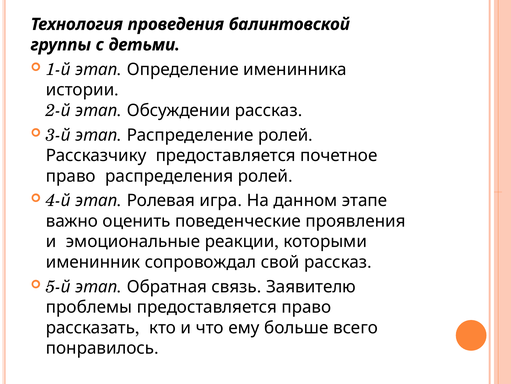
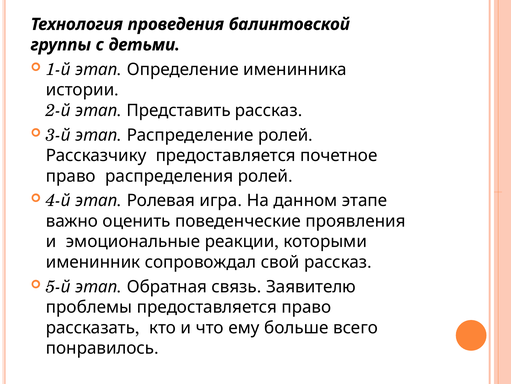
Обсуждении: Обсуждении -> Представить (179, 110)
